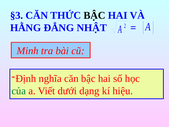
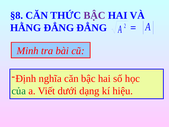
§3: §3 -> §8 (17, 15)
BẬC colour: black -> purple (94, 15)
ĐẲNG NHẬT: NHẬT -> ĐẲNG (92, 28)
